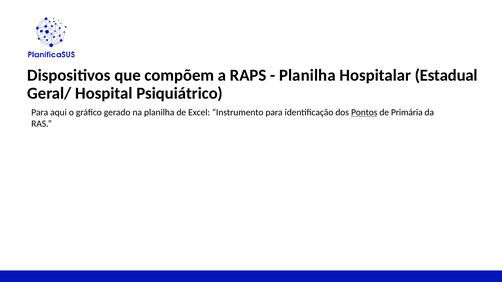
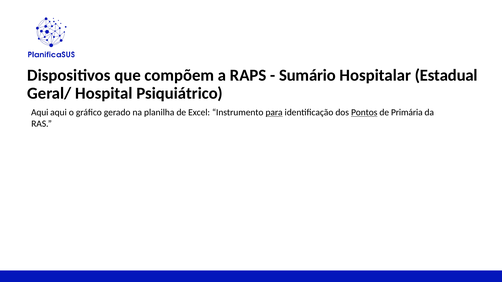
Planilha: Planilha -> Sumário (307, 75)
Para: Para -> Aqui (40, 113)
para underline: none -> present (274, 113)
